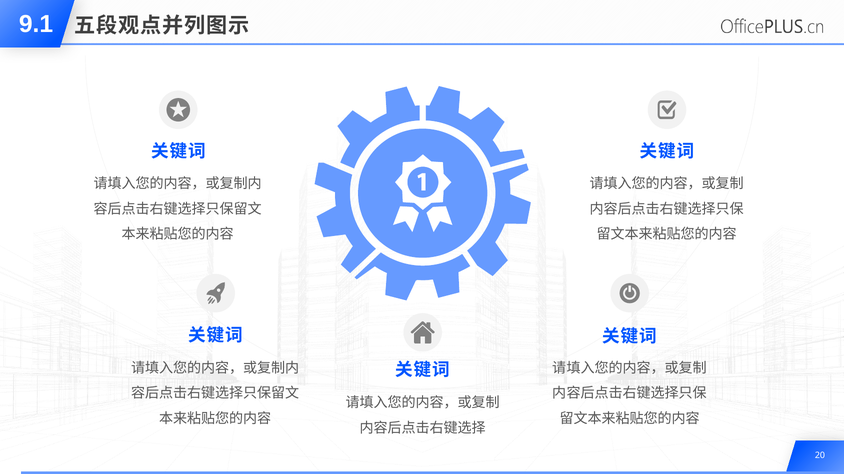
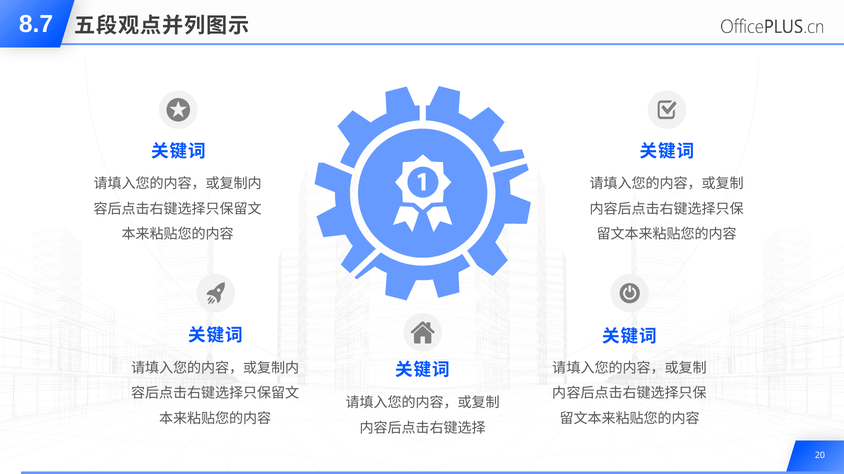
9.1: 9.1 -> 8.7 (36, 24)
